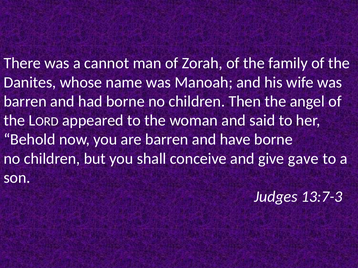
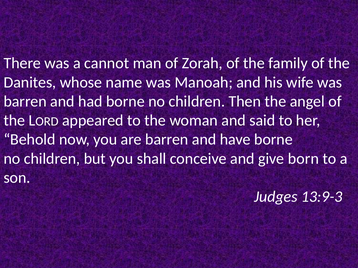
gave: gave -> born (303, 159)
13:7-3: 13:7-3 -> 13:9-3 (322, 197)
